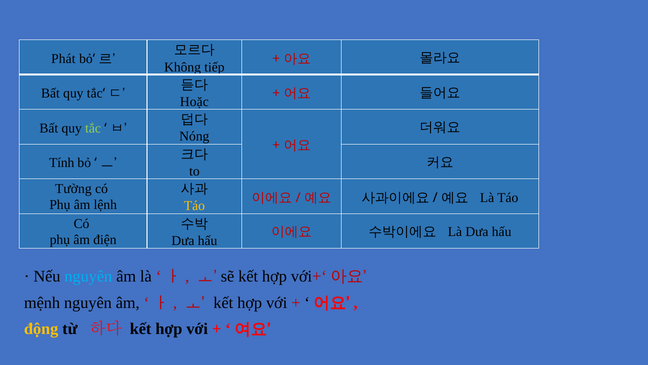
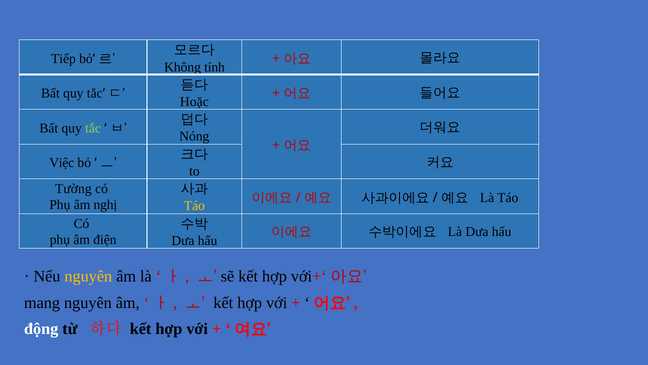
Phát: Phát -> Tiếp (63, 59)
tiếp: tiếp -> tính (215, 67)
Tính: Tính -> Việc (62, 163)
lệnh: lệnh -> nghị (105, 205)
nguyên colour: light blue -> yellow (88, 276)
mệnh: mệnh -> mang (42, 302)
động colour: yellow -> white (41, 329)
